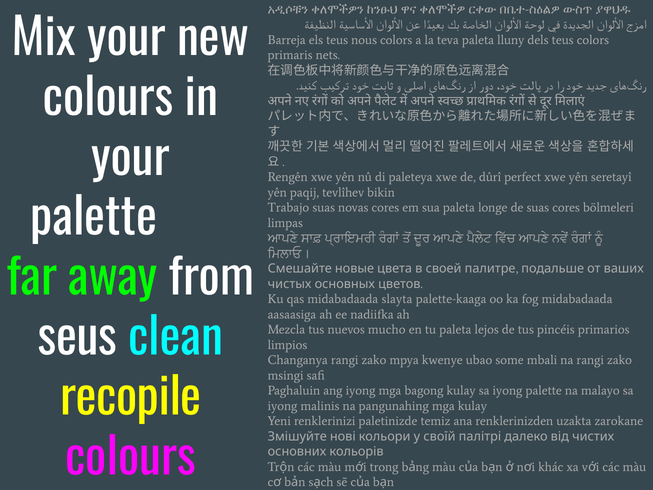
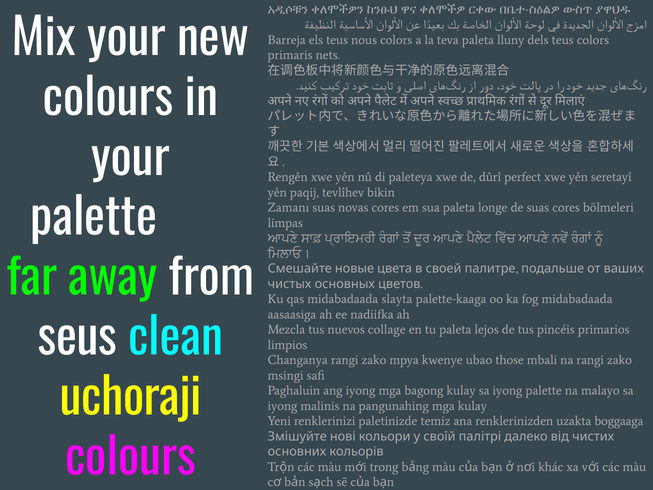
Trabajo: Trabajo -> Zamanı (288, 208)
mucho: mucho -> collage (387, 330)
some: some -> those (510, 360)
recopile: recopile -> uchoraji (131, 398)
zarokane: zarokane -> boggaaga (619, 421)
